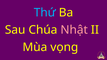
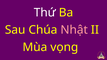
Thứ colour: light blue -> white (45, 13)
